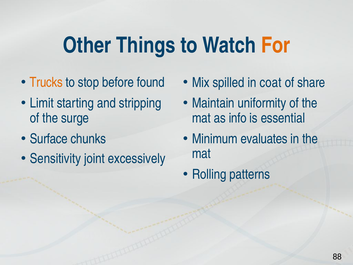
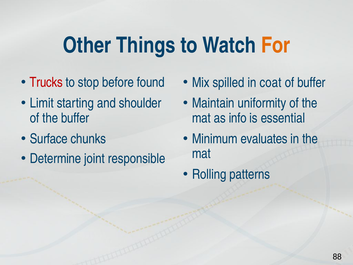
Trucks colour: orange -> red (46, 82)
of share: share -> buffer (311, 82)
stripping: stripping -> shoulder (140, 103)
the surge: surge -> buffer (75, 118)
Sensitivity: Sensitivity -> Determine (56, 158)
excessively: excessively -> responsible (137, 158)
